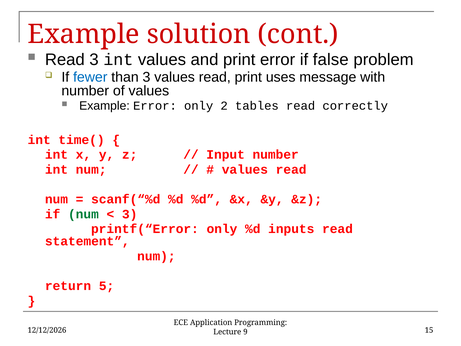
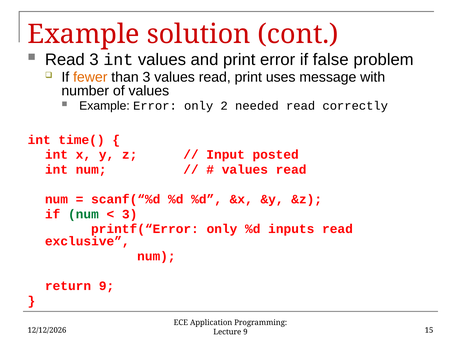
fewer colour: blue -> orange (90, 77)
tables: tables -> needed (257, 106)
Input number: number -> posted (276, 155)
statement: statement -> exclusive (87, 241)
return 5: 5 -> 9 (107, 286)
